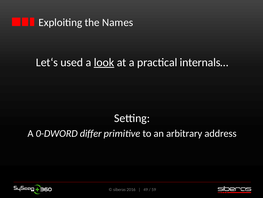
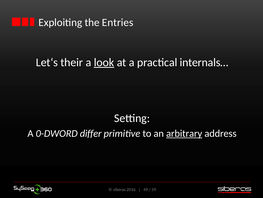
Names: Names -> Entries (118, 22)
used: used -> their (72, 62)
arbitrary underline: none -> present (184, 133)
